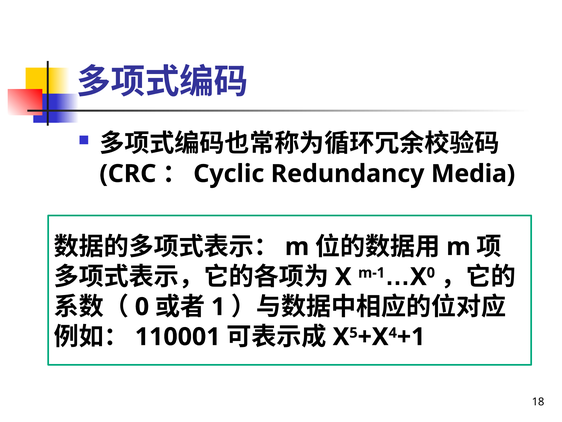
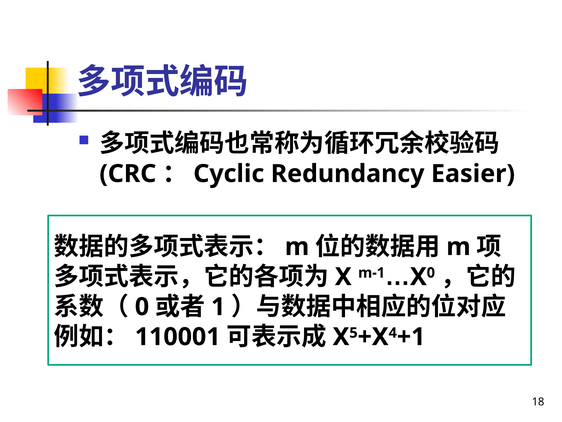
Media: Media -> Easier (473, 174)
